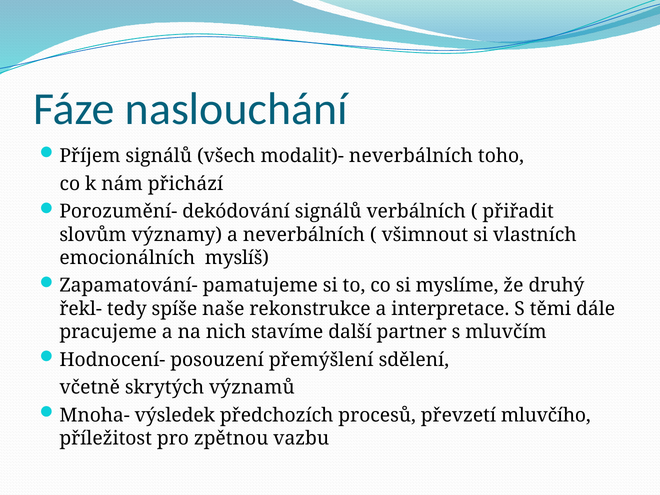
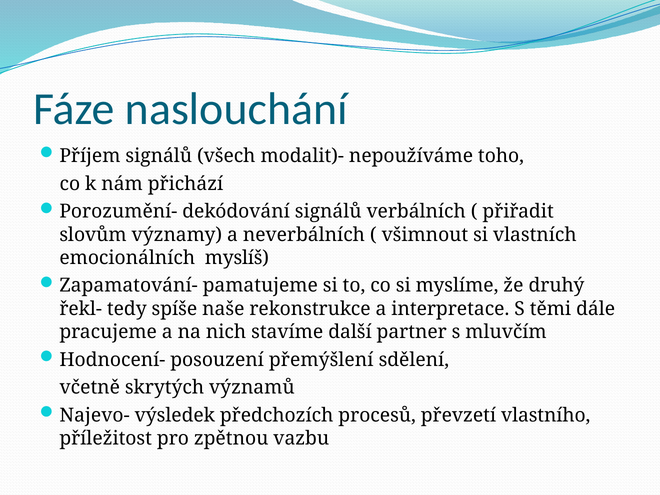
modalit)- neverbálních: neverbálních -> nepoužíváme (411, 156)
Mnoha-: Mnoha- -> Najevo- (95, 415)
mluvčího: mluvčího -> vlastního (546, 415)
